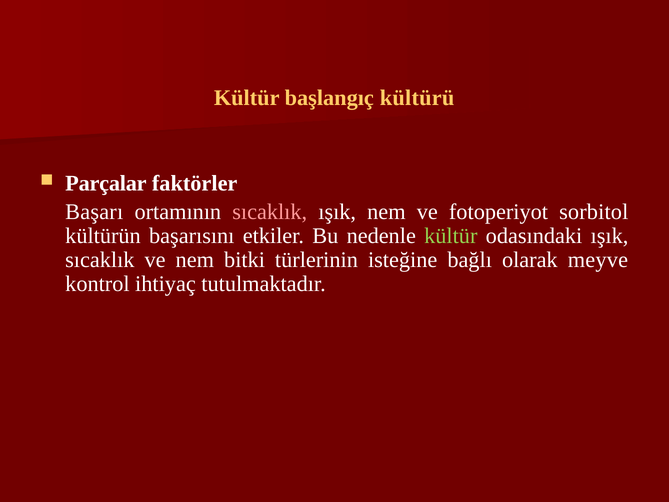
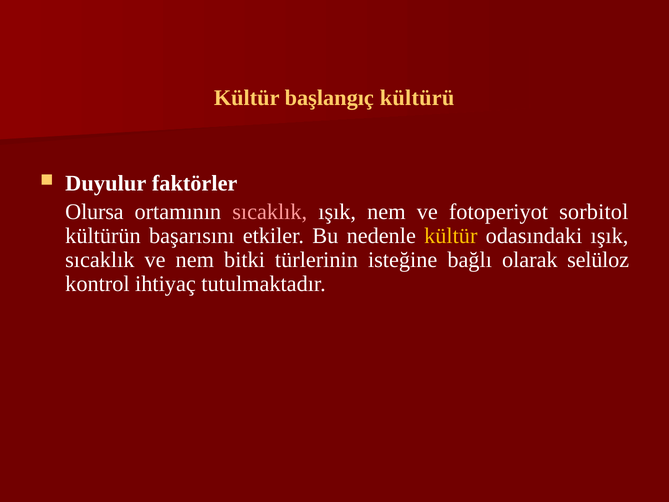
Parçalar: Parçalar -> Duyulur (106, 183)
Başarı: Başarı -> Olursa (94, 212)
kültür colour: light green -> yellow (451, 236)
meyve: meyve -> selüloz (598, 260)
